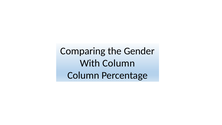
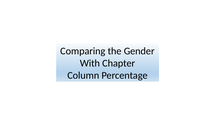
With Column: Column -> Chapter (119, 63)
